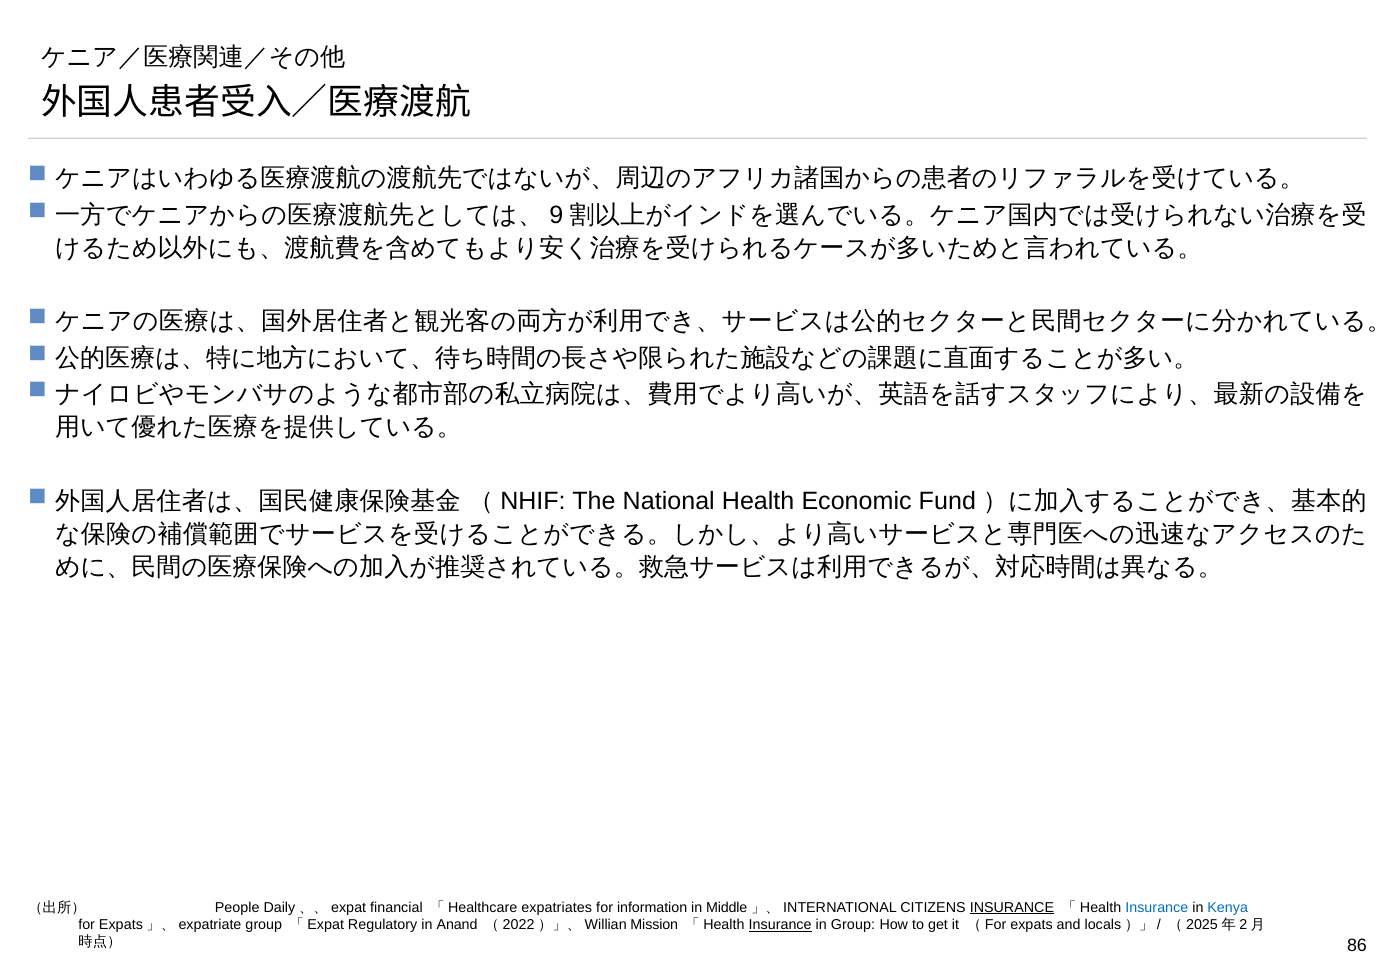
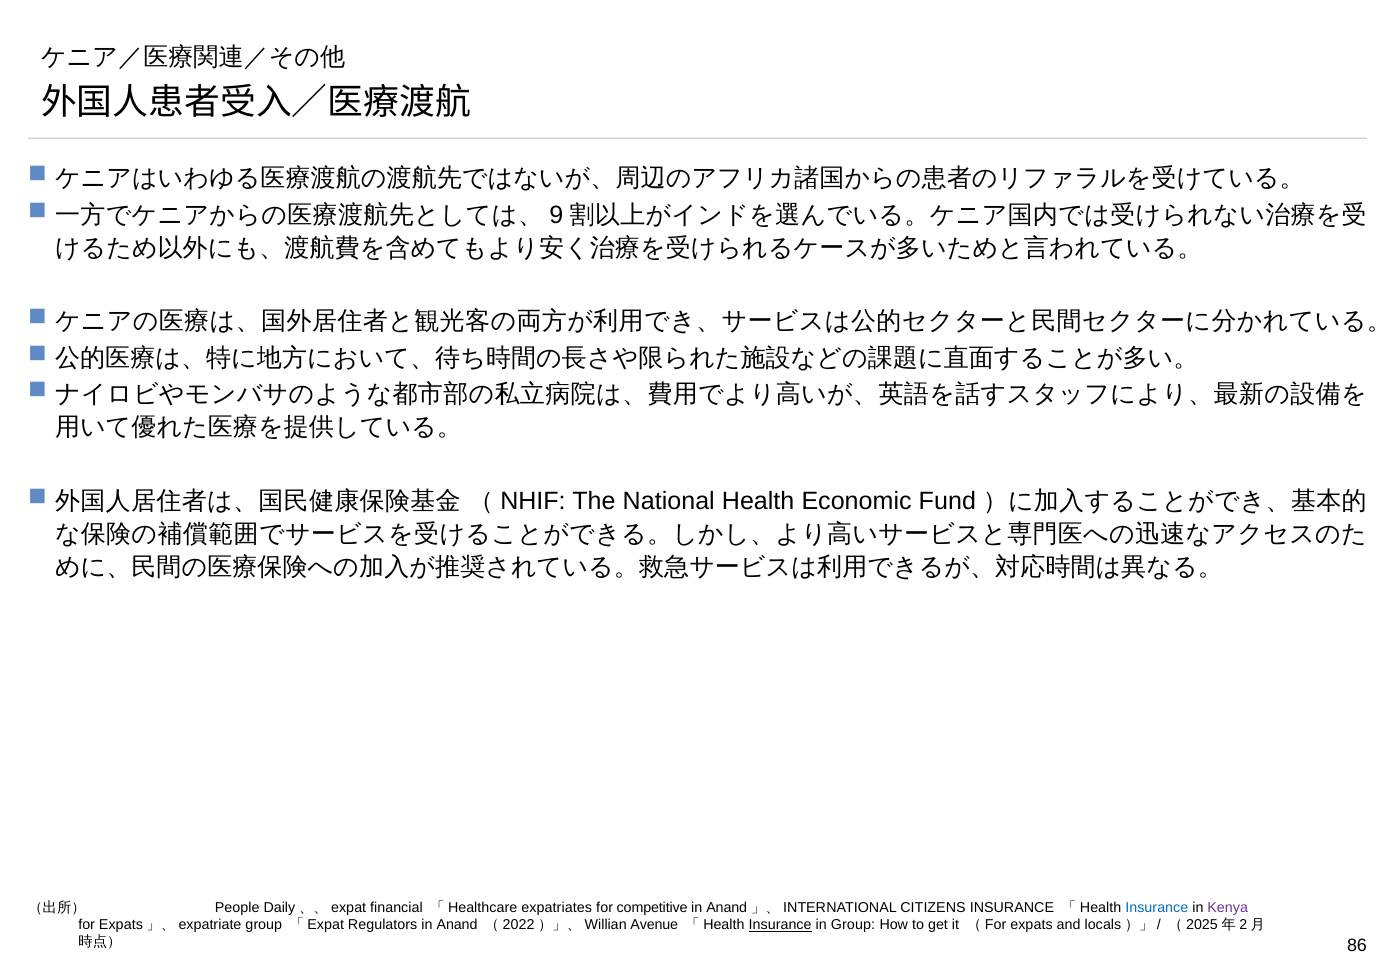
information: information -> competitive (652, 907)
Middle: Middle -> Anand (727, 907)
INSURANCE underline: present -> none (1012, 907)
Kenya colour: blue -> purple (1228, 907)
Regulatory: Regulatory -> Regulators (383, 925)
Mission: Mission -> Avenue (654, 925)
